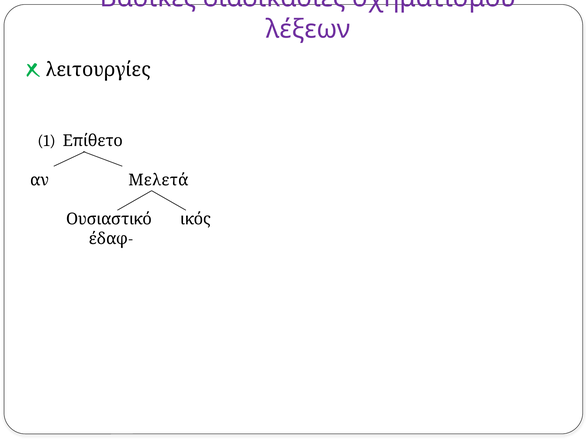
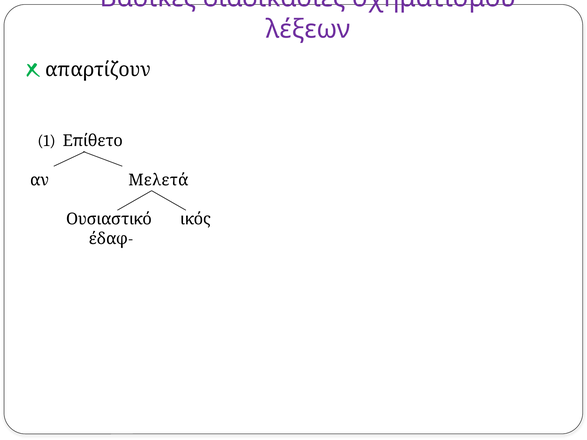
λειτουργίες: λειτουργίες -> απαρτίζουν (98, 70)
